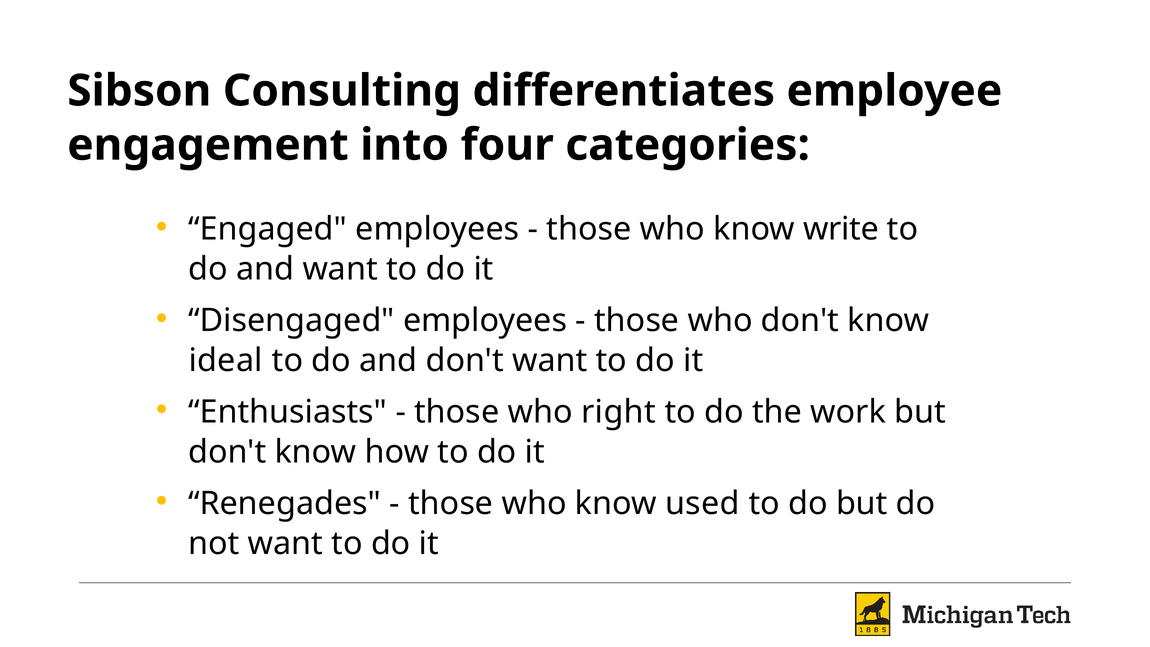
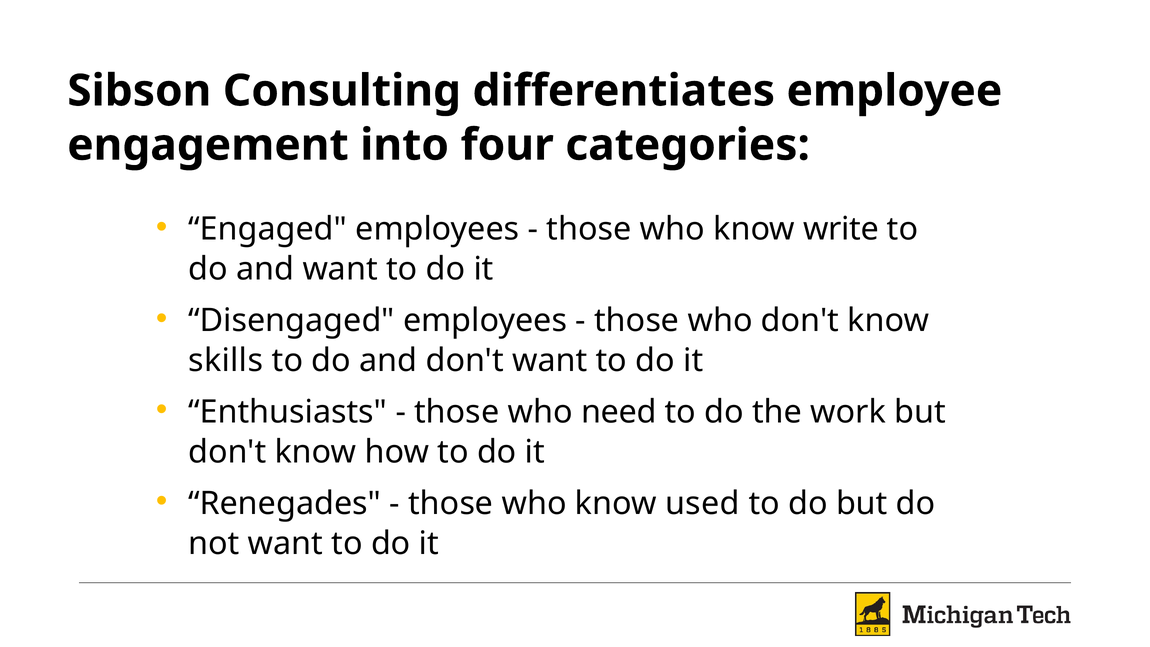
ideal: ideal -> skills (226, 360)
right: right -> need (619, 412)
